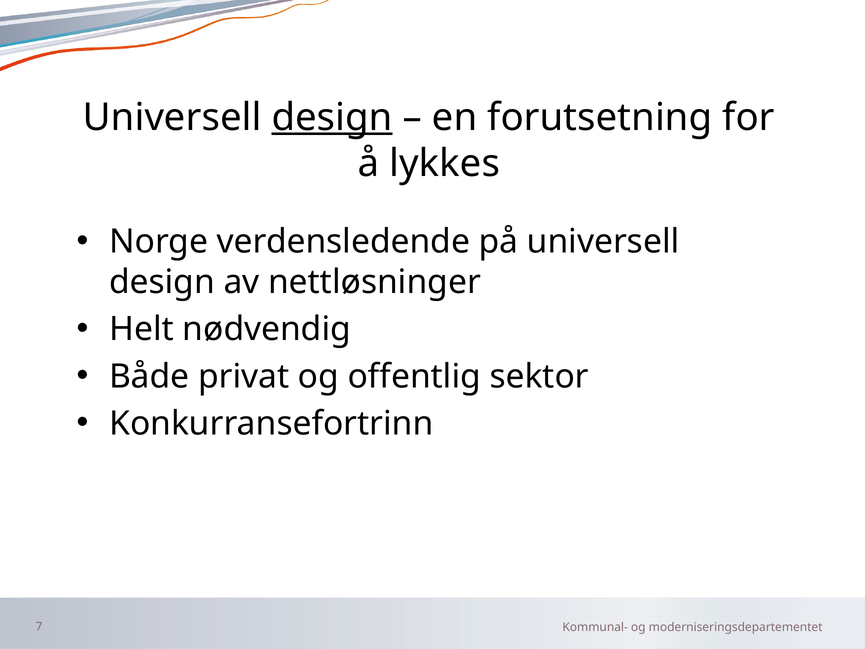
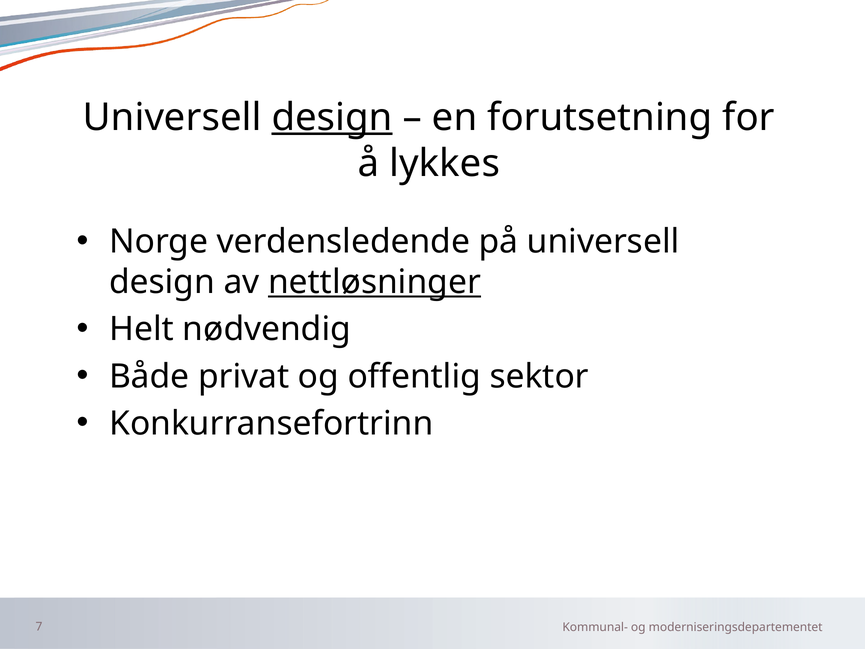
nettløsninger underline: none -> present (375, 282)
